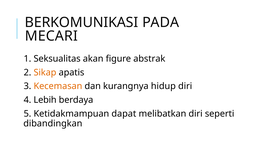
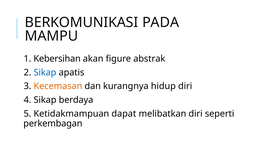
MECARI: MECARI -> MAMPU (51, 36)
Seksualitas: Seksualitas -> Kebersihan (57, 58)
Sikap colour: orange -> blue (45, 72)
4 Lebih: Lebih -> Sikap (45, 100)
dibandingkan: dibandingkan -> perkembagan (53, 123)
